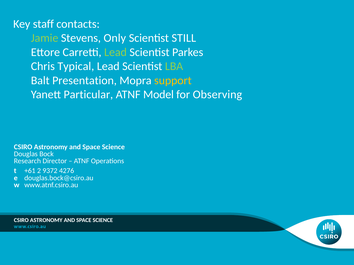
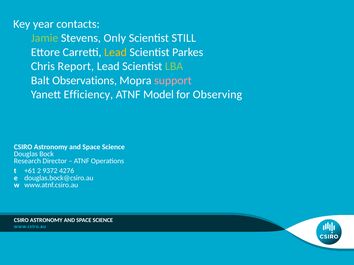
staff: staff -> year (43, 24)
Lead colour: light green -> yellow (115, 52)
Typical: Typical -> Report (76, 66)
Presentation: Presentation -> Observations (85, 81)
support colour: yellow -> pink (173, 81)
Particular: Particular -> Efficiency (88, 95)
